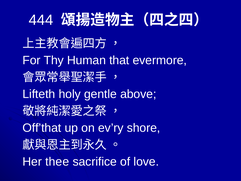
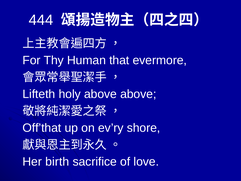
holy gentle: gentle -> above (100, 94)
thee: thee -> birth (57, 162)
